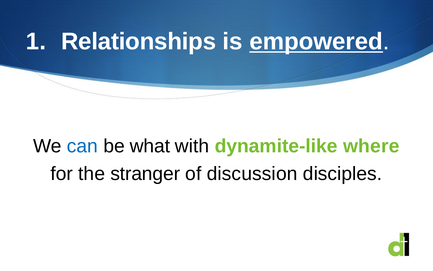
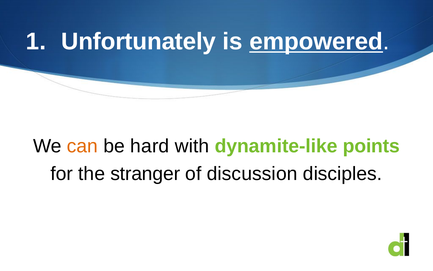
Relationships: Relationships -> Unfortunately (139, 41)
can colour: blue -> orange (82, 146)
what: what -> hard (150, 146)
where: where -> points (371, 146)
